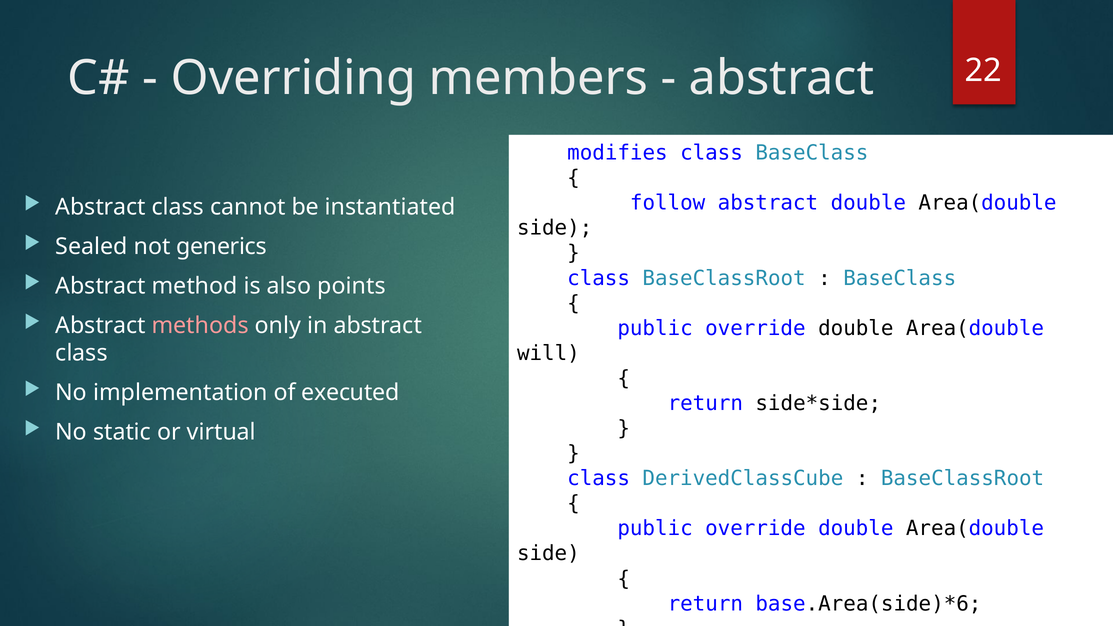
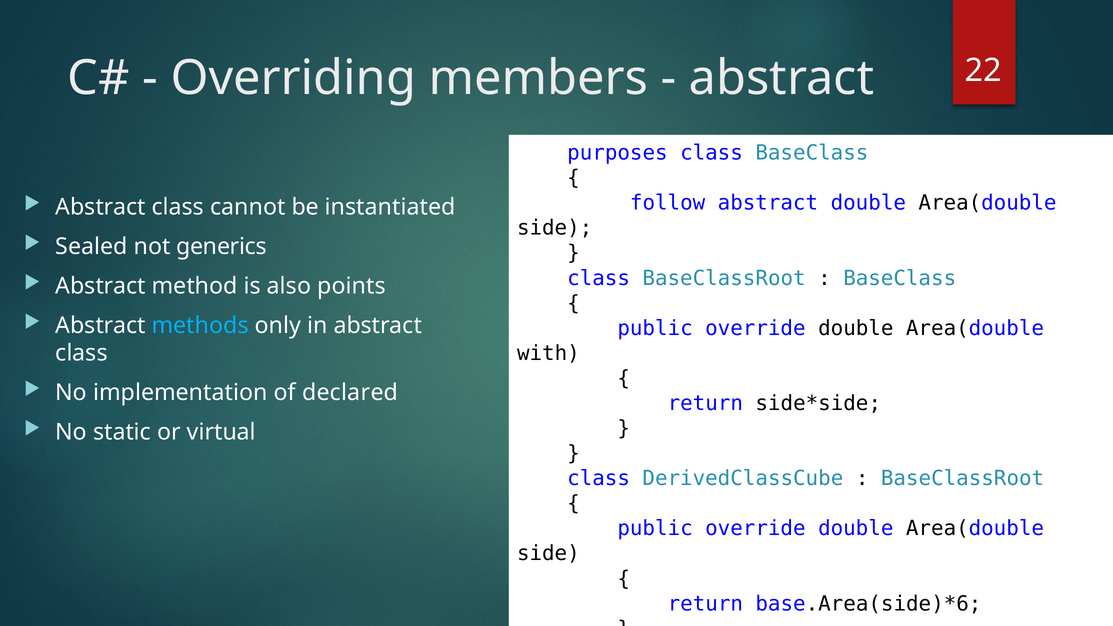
modifies: modifies -> purposes (617, 153)
methods colour: pink -> light blue (200, 325)
will: will -> with (548, 353)
executed: executed -> declared (350, 393)
